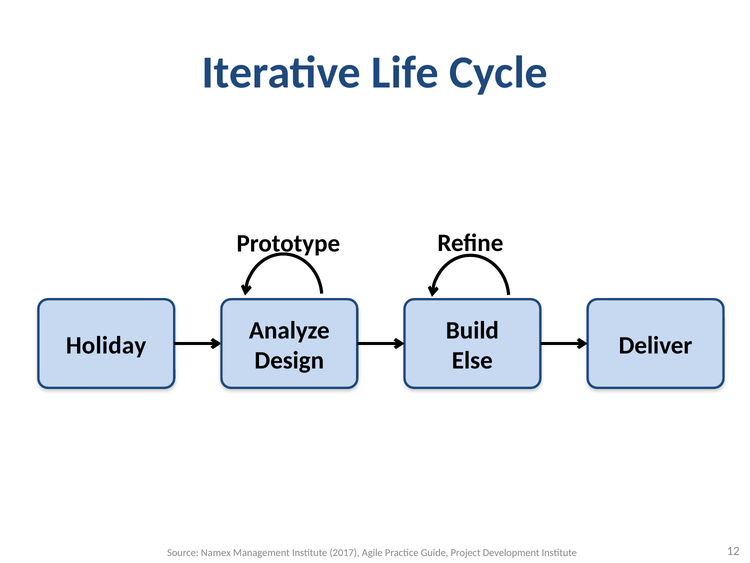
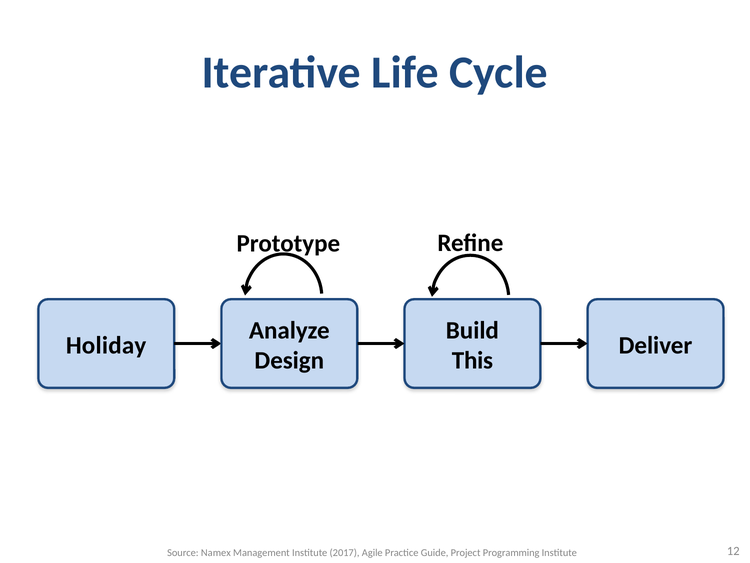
Else: Else -> This (472, 360)
Development: Development -> Programming (511, 553)
